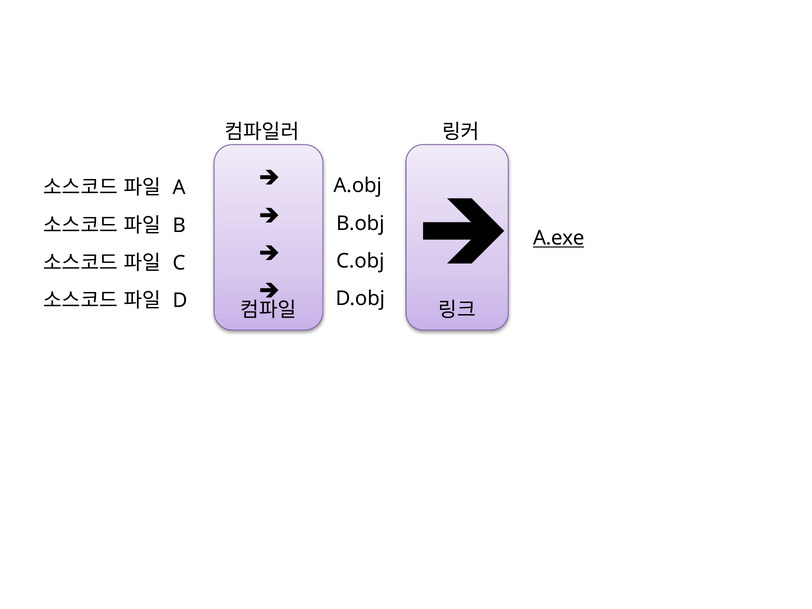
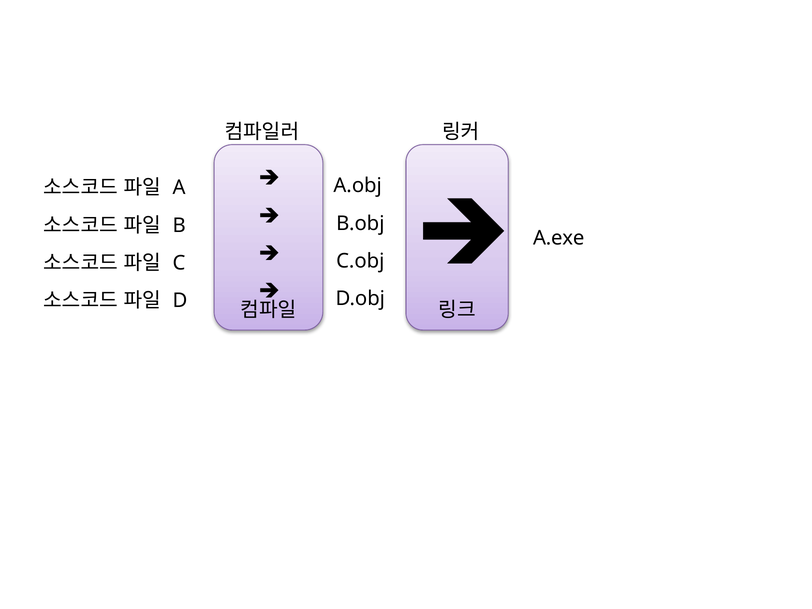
A.exe underline: present -> none (559, 238)
